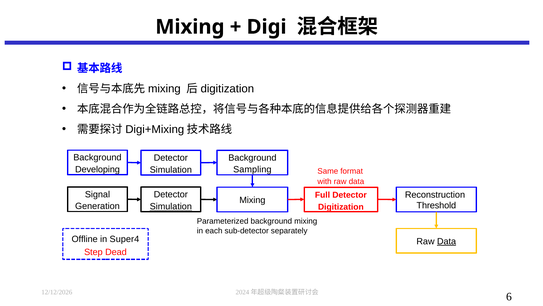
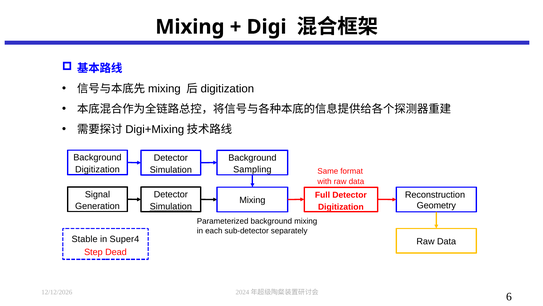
Developing: Developing -> Digitization (97, 169)
Threshold: Threshold -> Geometry (436, 205)
Offline: Offline -> Stable (85, 239)
Data underline: present -> none (447, 241)
